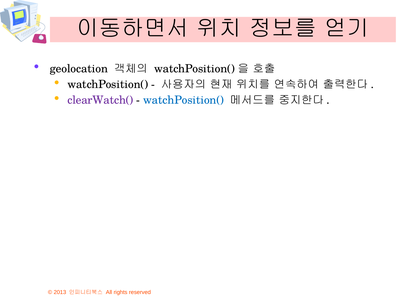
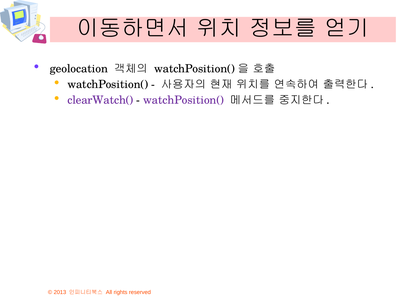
watchPosition( colour: blue -> purple (184, 100)
